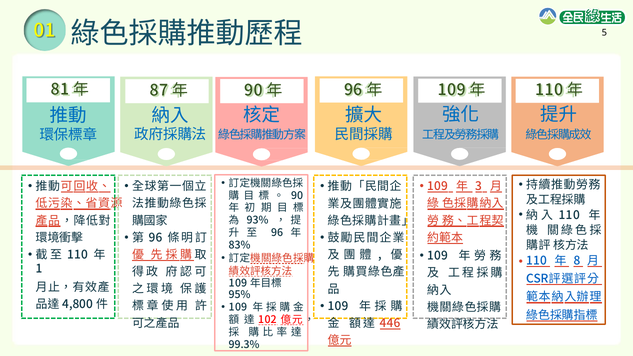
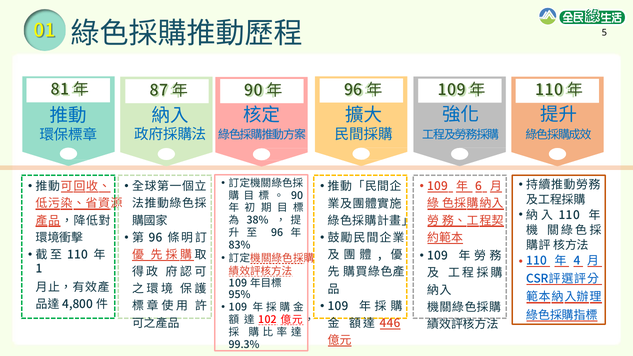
3: 3 -> 6 (479, 186)
93%: 93% -> 38% (258, 220)
8: 8 -> 4 (577, 261)
